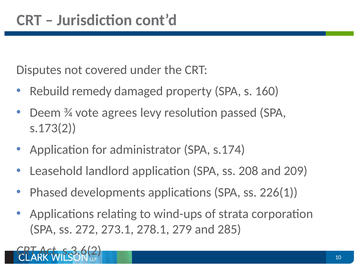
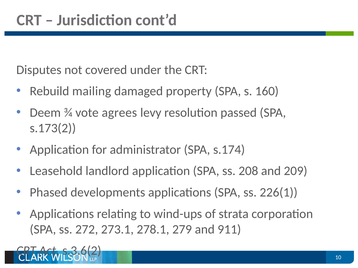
remedy: remedy -> mailing (92, 91)
285: 285 -> 911 (229, 230)
